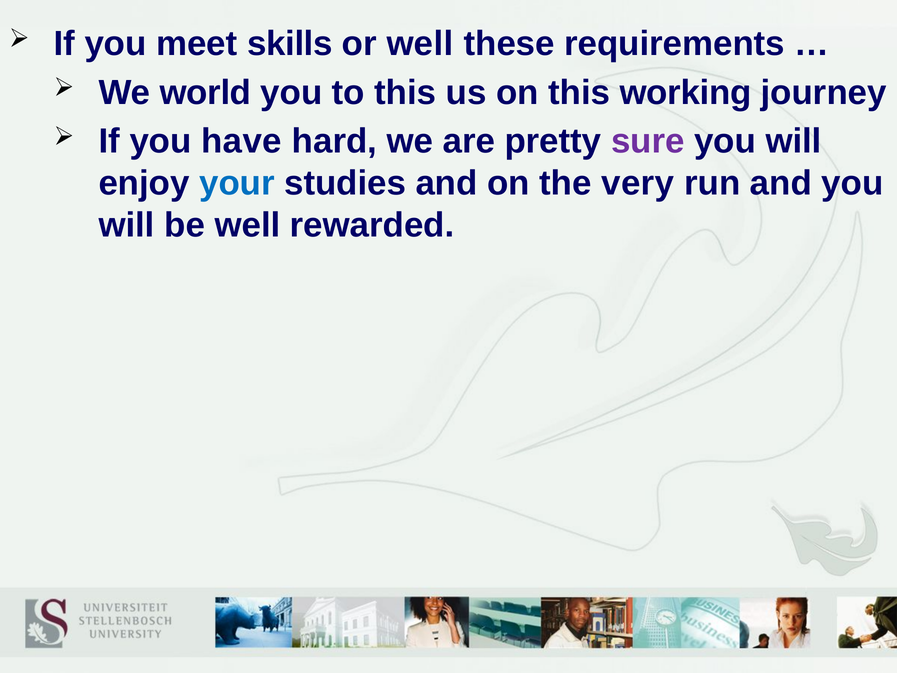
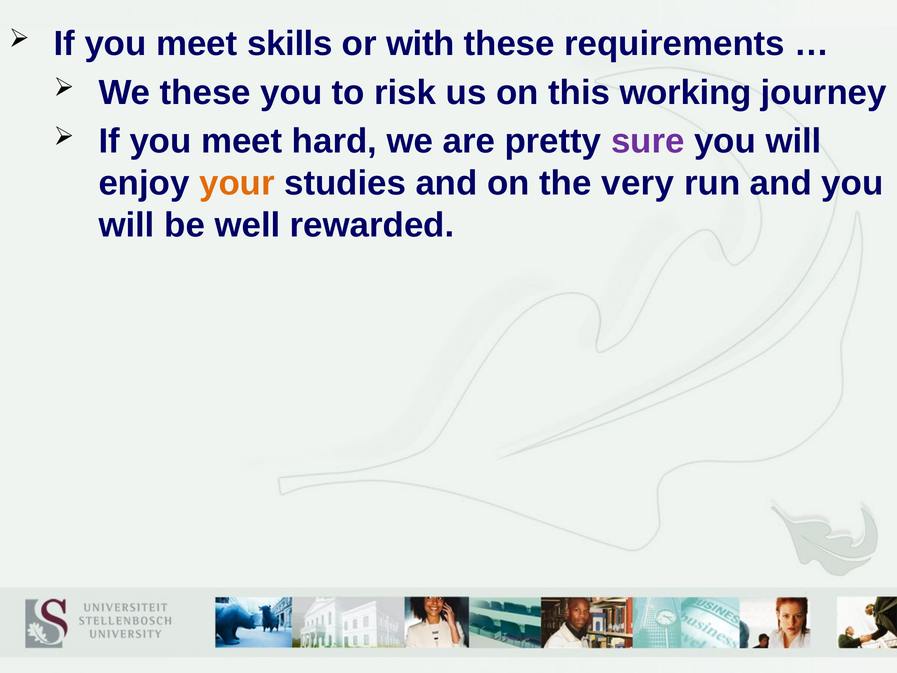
or well: well -> with (420, 44)
We world: world -> these (205, 93)
to this: this -> risk (405, 93)
have: have -> meet (242, 141)
your colour: blue -> orange (237, 183)
